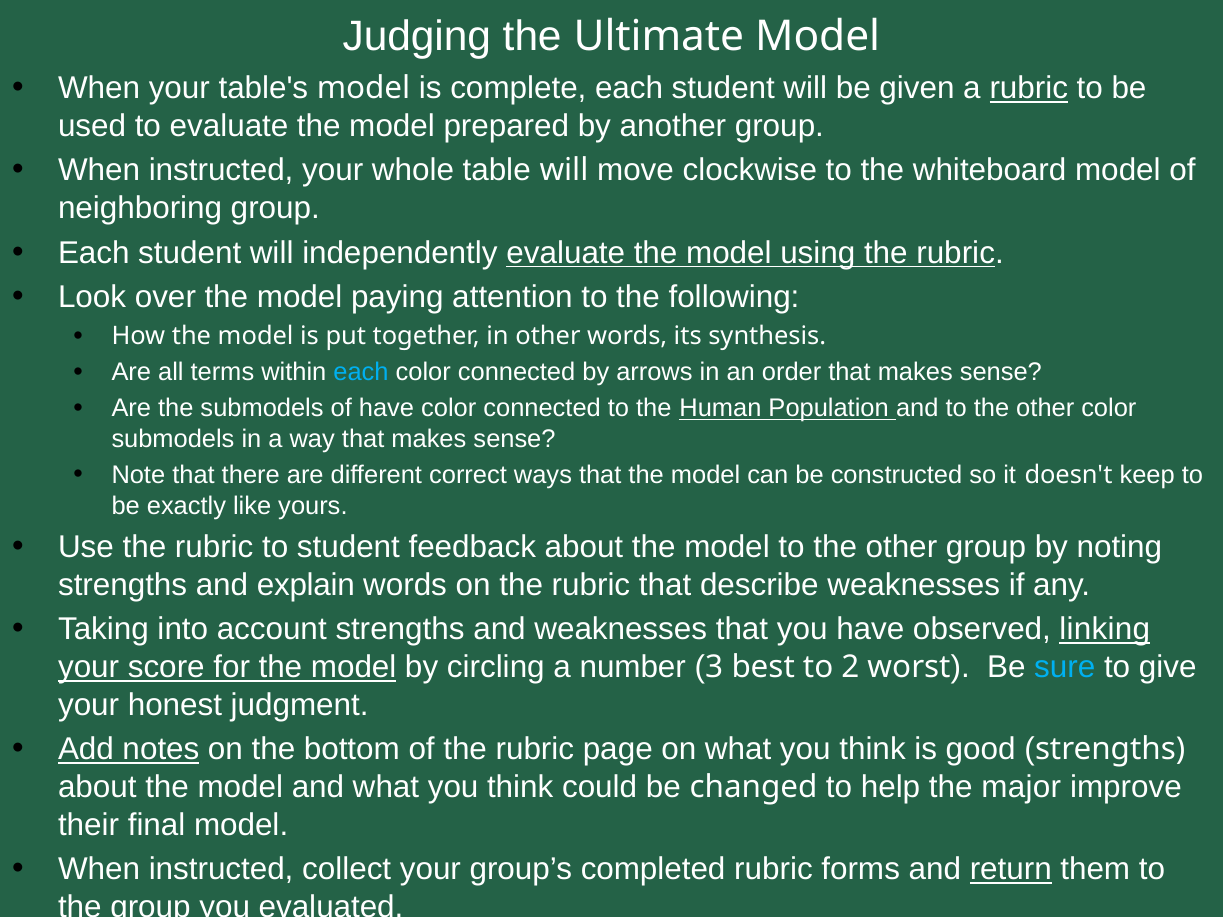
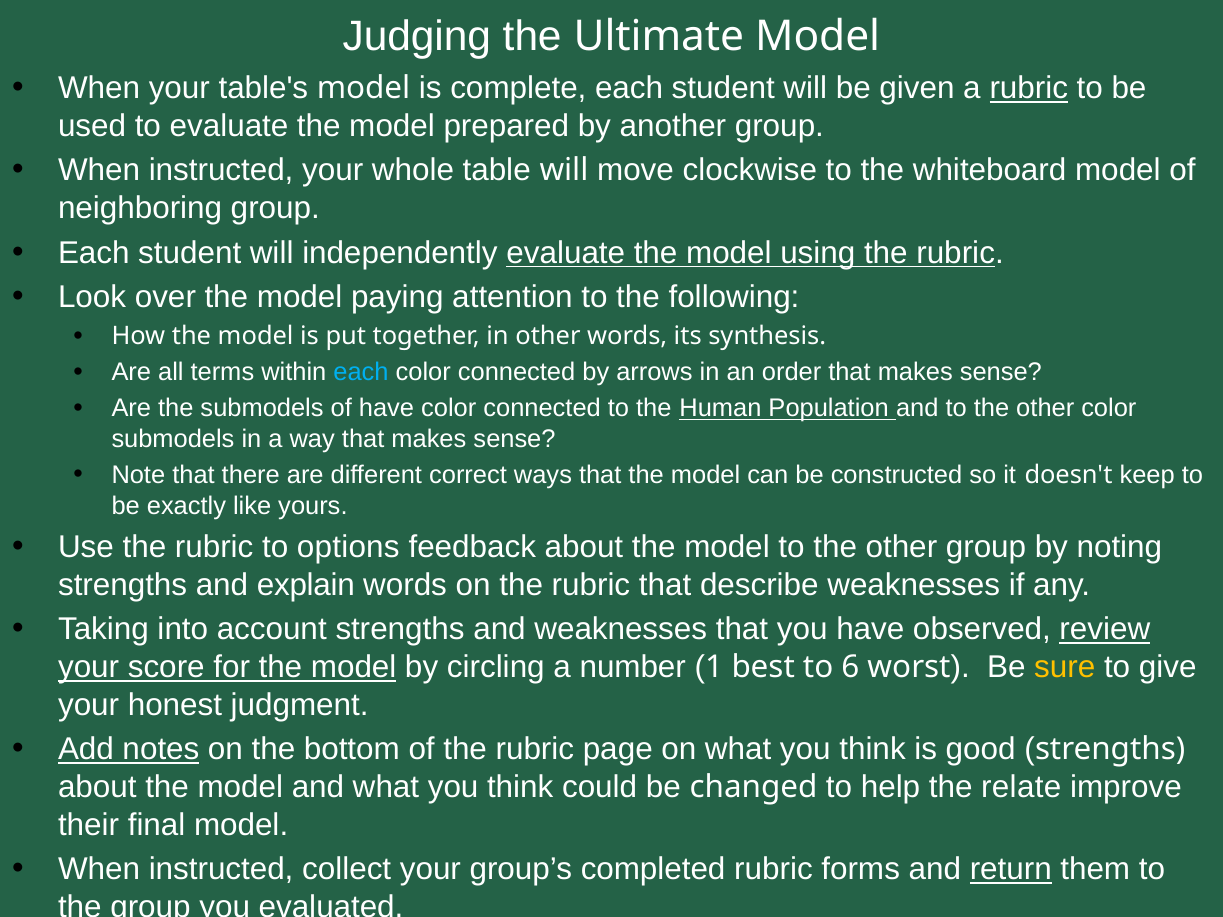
to student: student -> options (348, 547)
linking: linking -> review (1105, 629)
3: 3 -> 1 (714, 667)
2: 2 -> 6 (850, 667)
sure colour: light blue -> yellow (1065, 667)
major: major -> relate (1021, 787)
